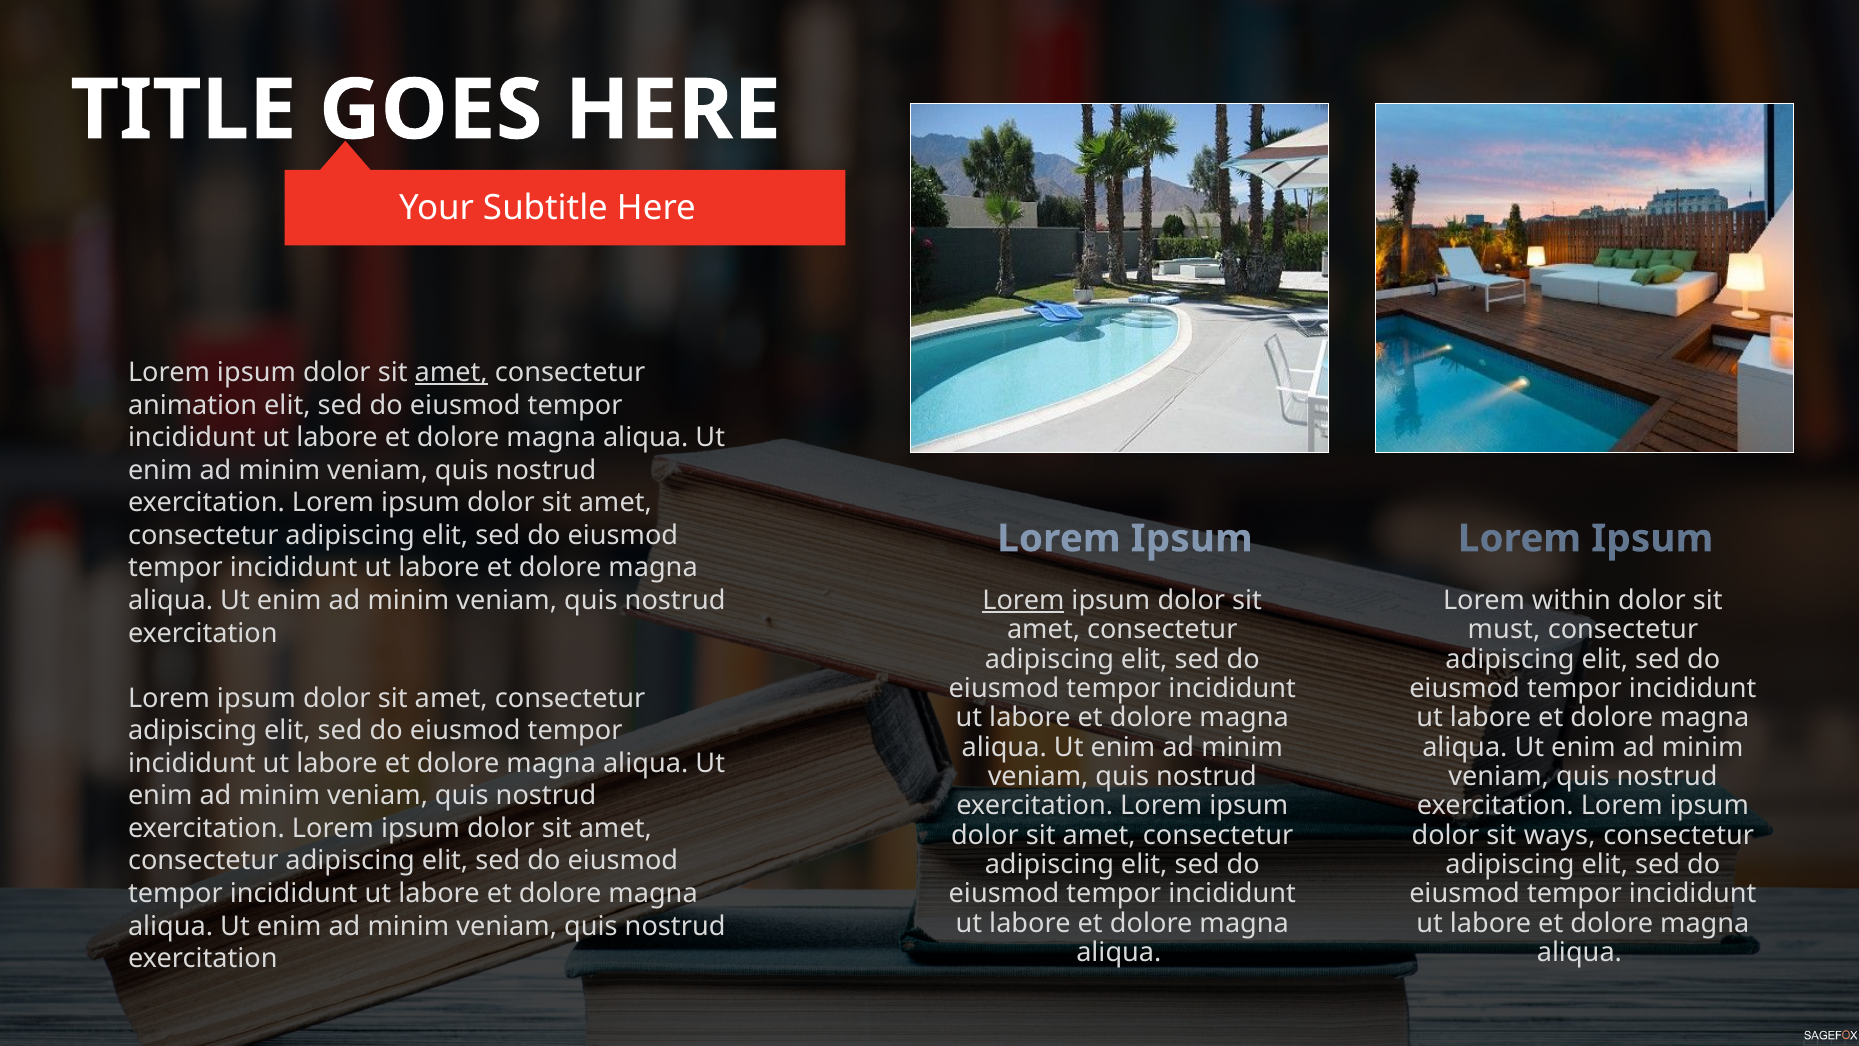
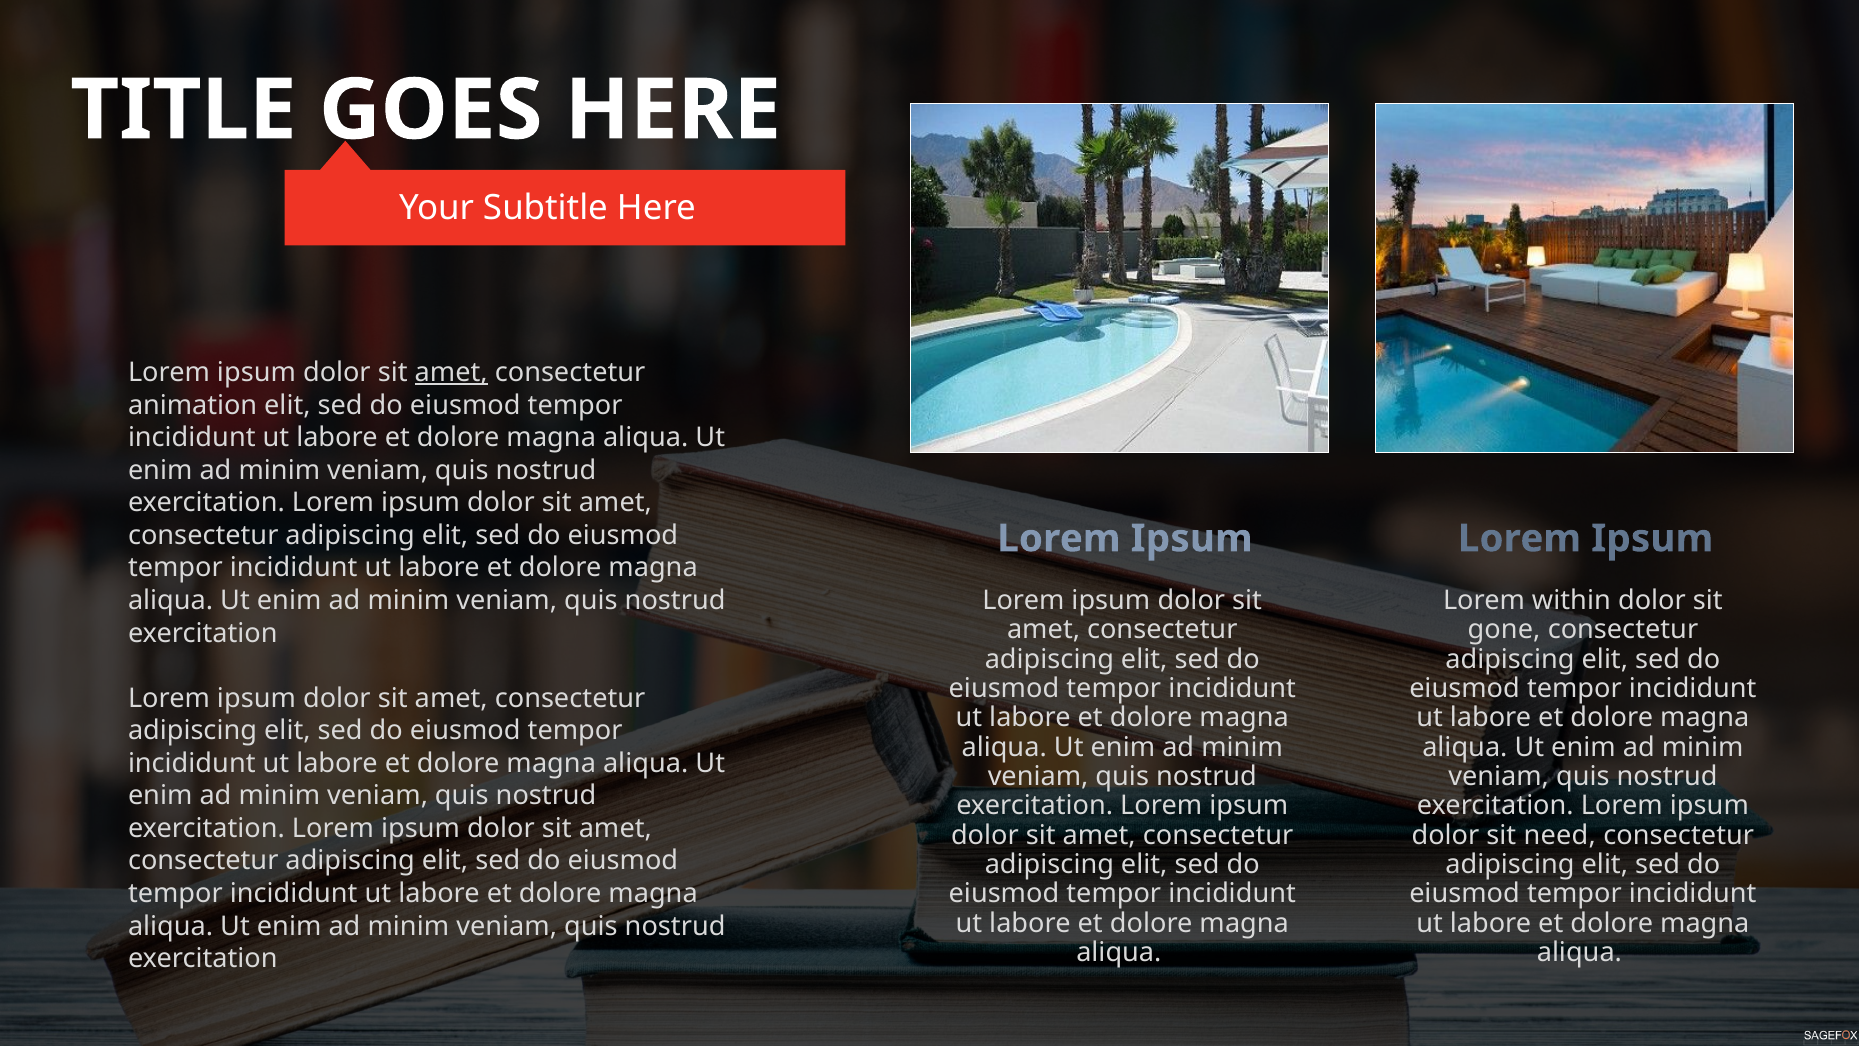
Lorem underline: present -> none (1023, 600)
must: must -> gone (1504, 630)
ways: ways -> need (1560, 835)
